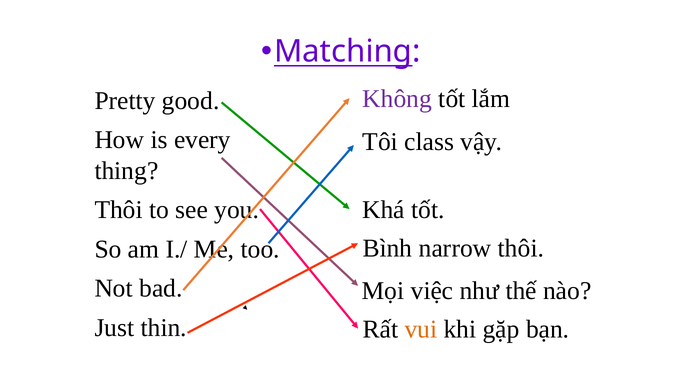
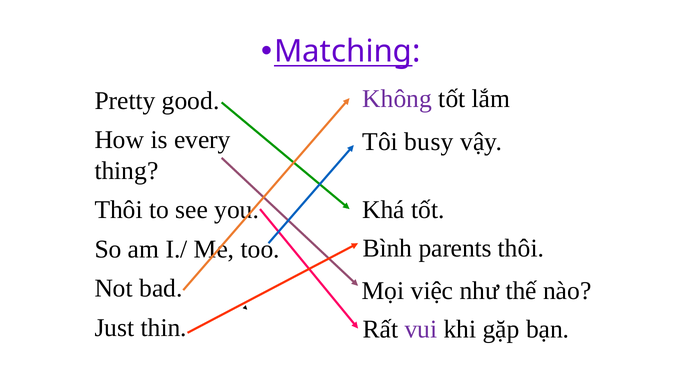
class: class -> busy (429, 141)
narrow: narrow -> parents (455, 248)
vui colour: orange -> purple (421, 329)
